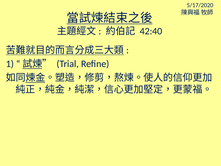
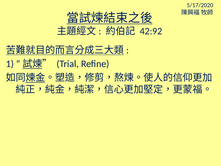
42:40: 42:40 -> 42:92 (151, 31)
